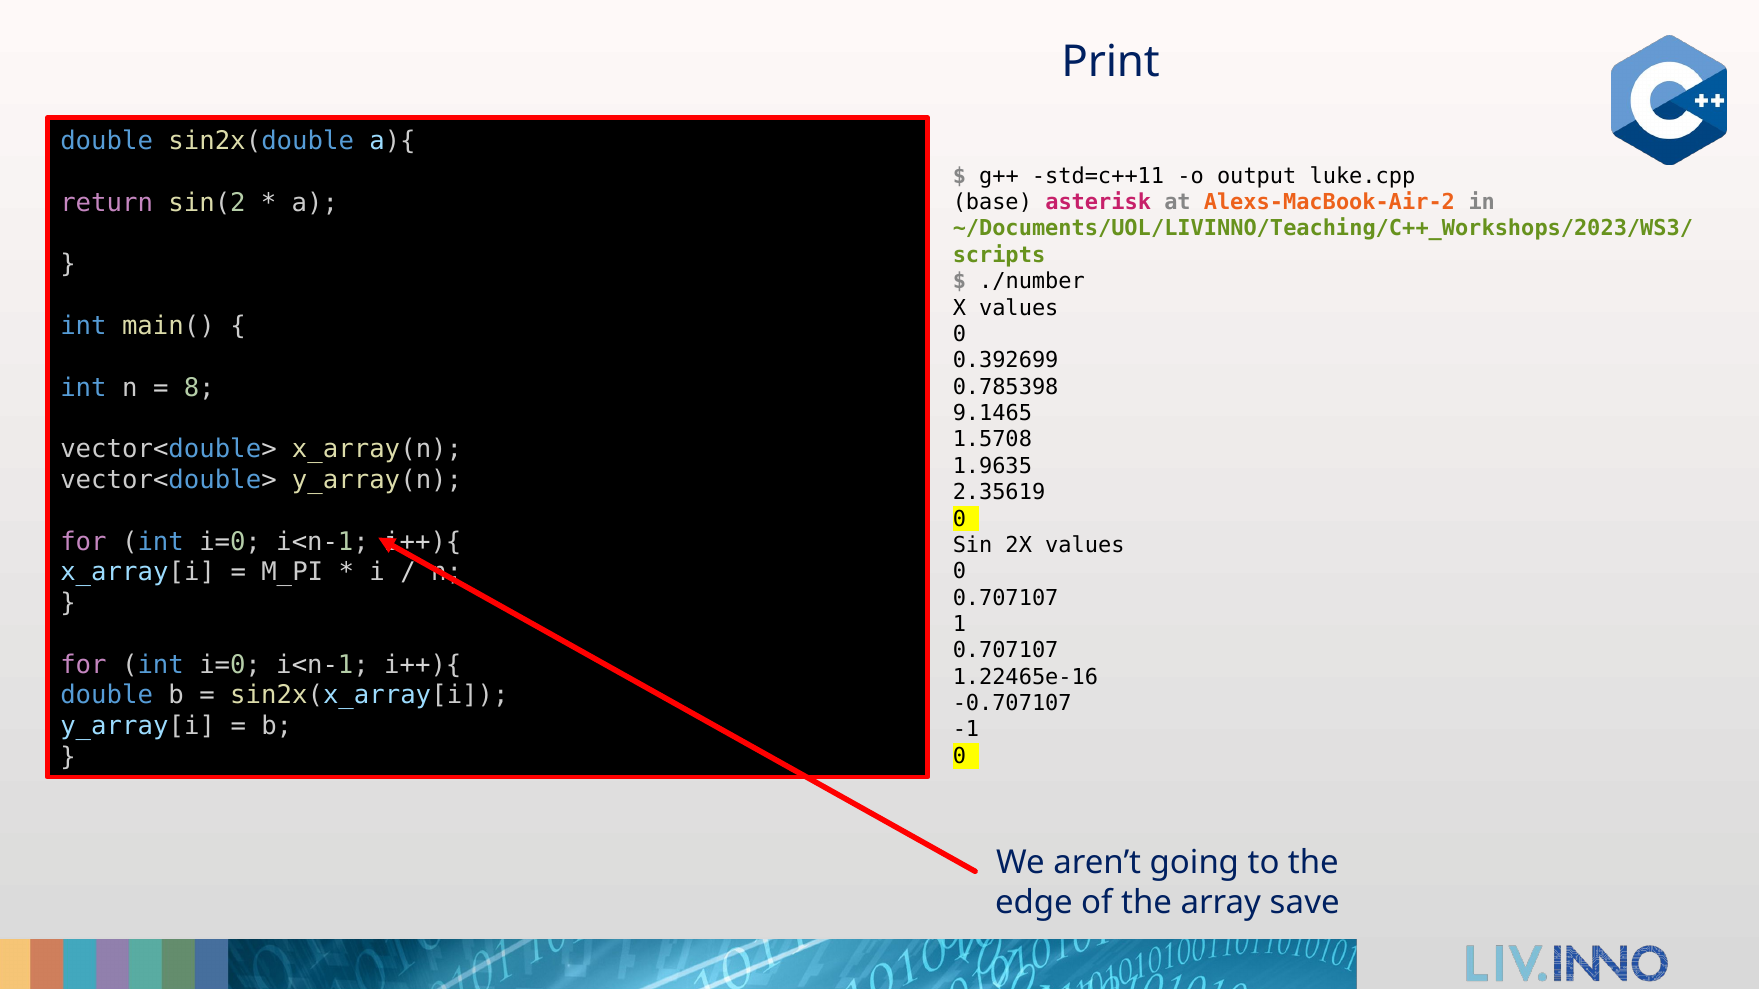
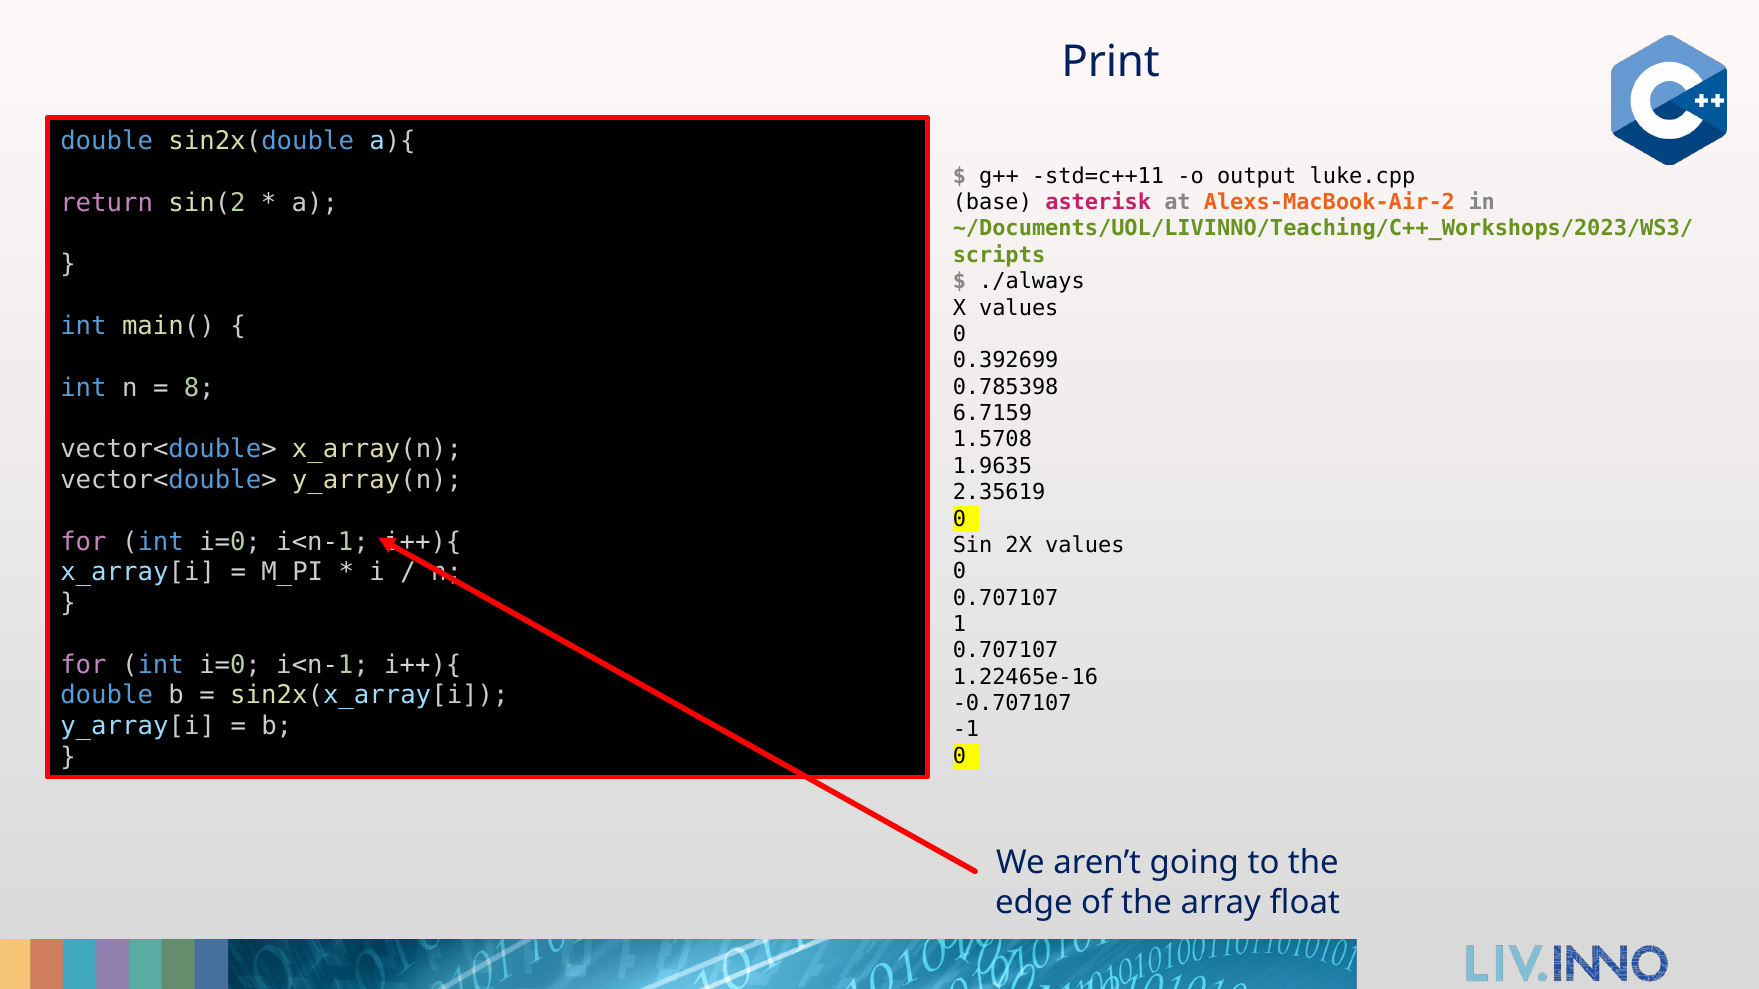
./number: ./number -> ./always (1032, 282)
9.1465: 9.1465 -> 6.7159 (992, 413)
save: save -> float (1305, 903)
